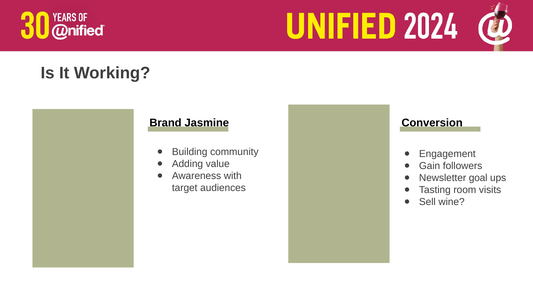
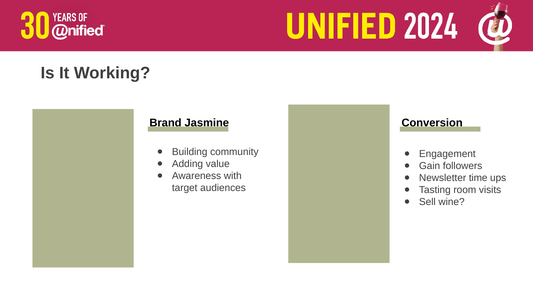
goal: goal -> time (478, 178)
